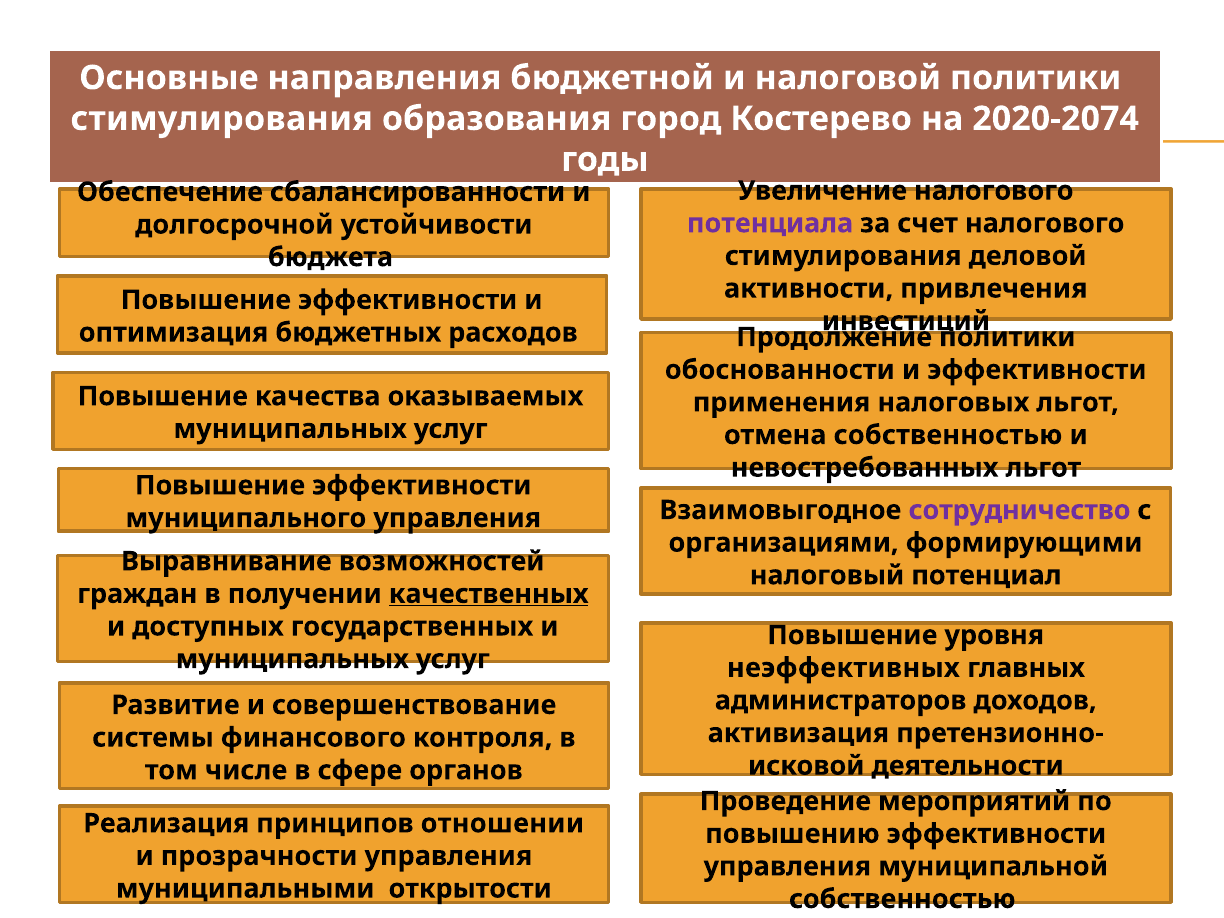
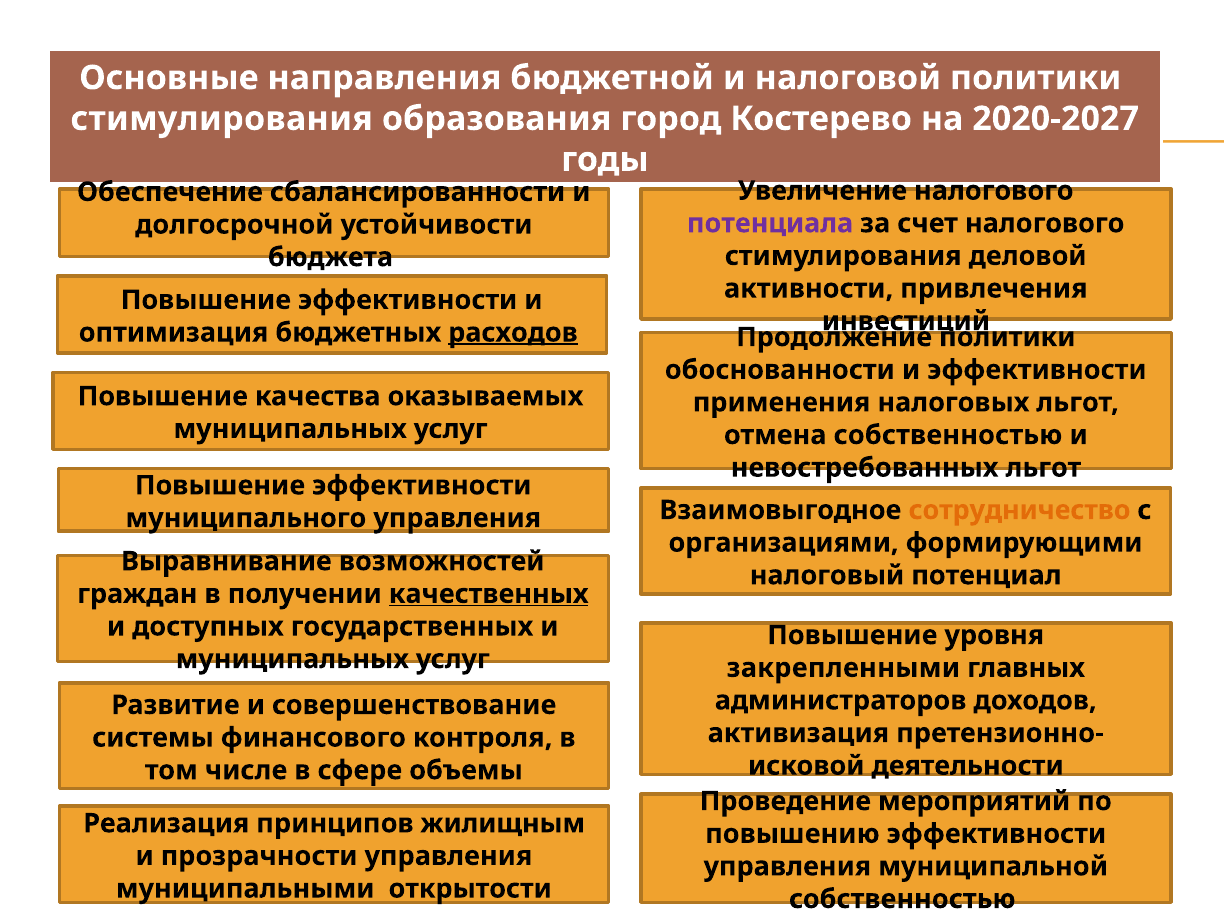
2020-2074: 2020-2074 -> 2020-2027 (1056, 119)
расходов underline: none -> present (513, 333)
сотрудничество colour: purple -> orange (1020, 510)
неэффективных: неэффективных -> закрепленными (843, 668)
органов: органов -> объемы (466, 770)
отношении: отношении -> жилищным (503, 823)
